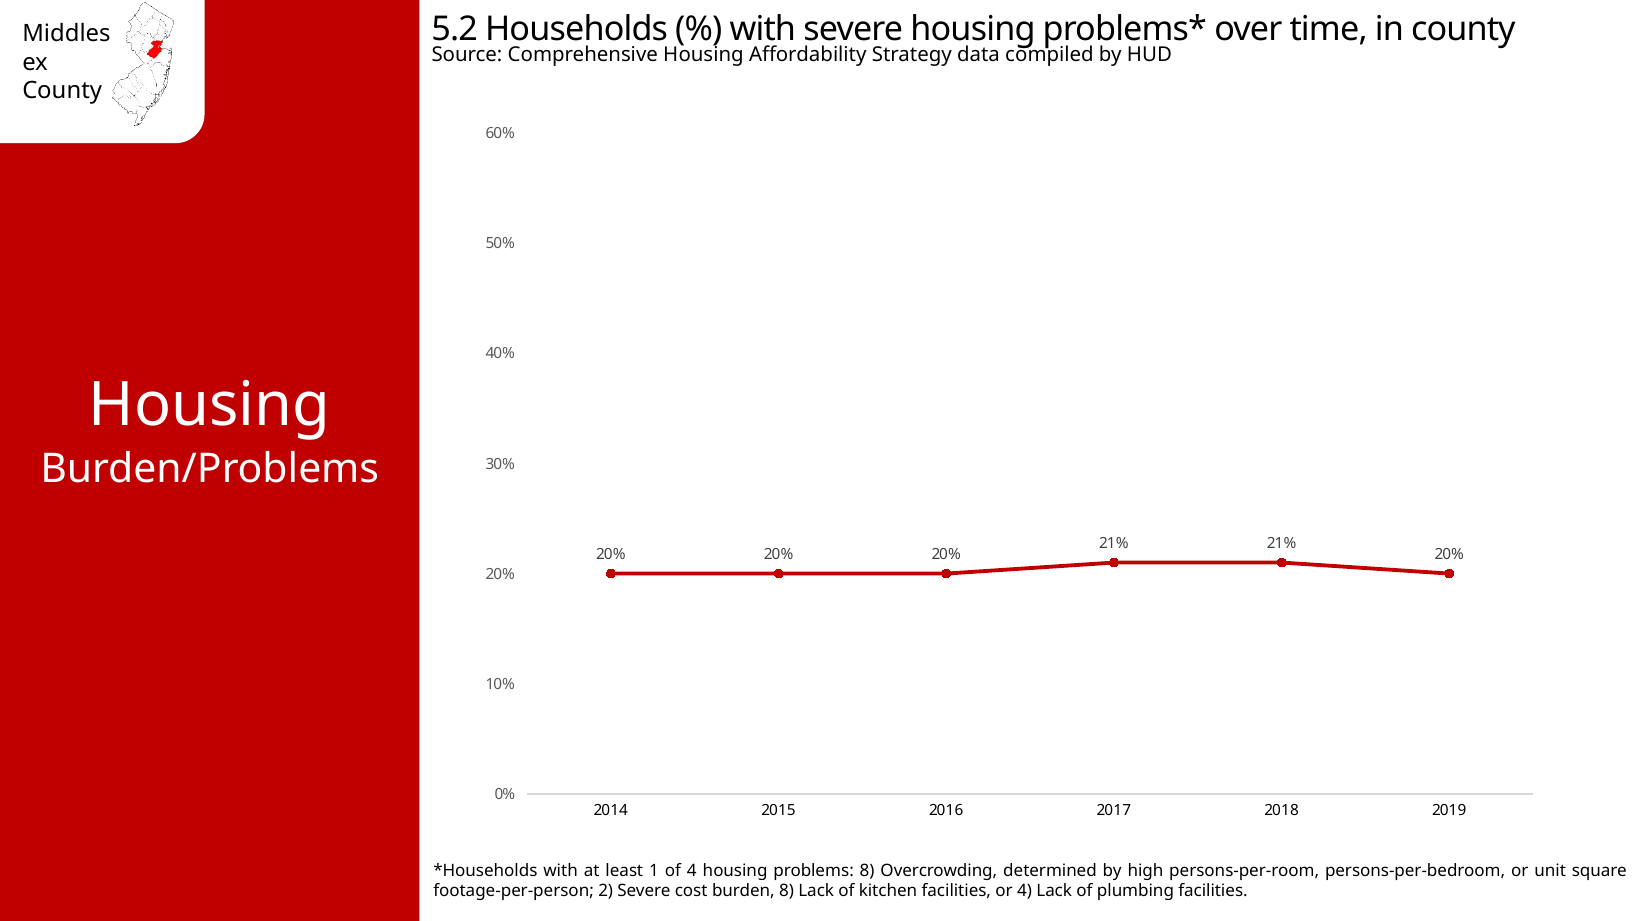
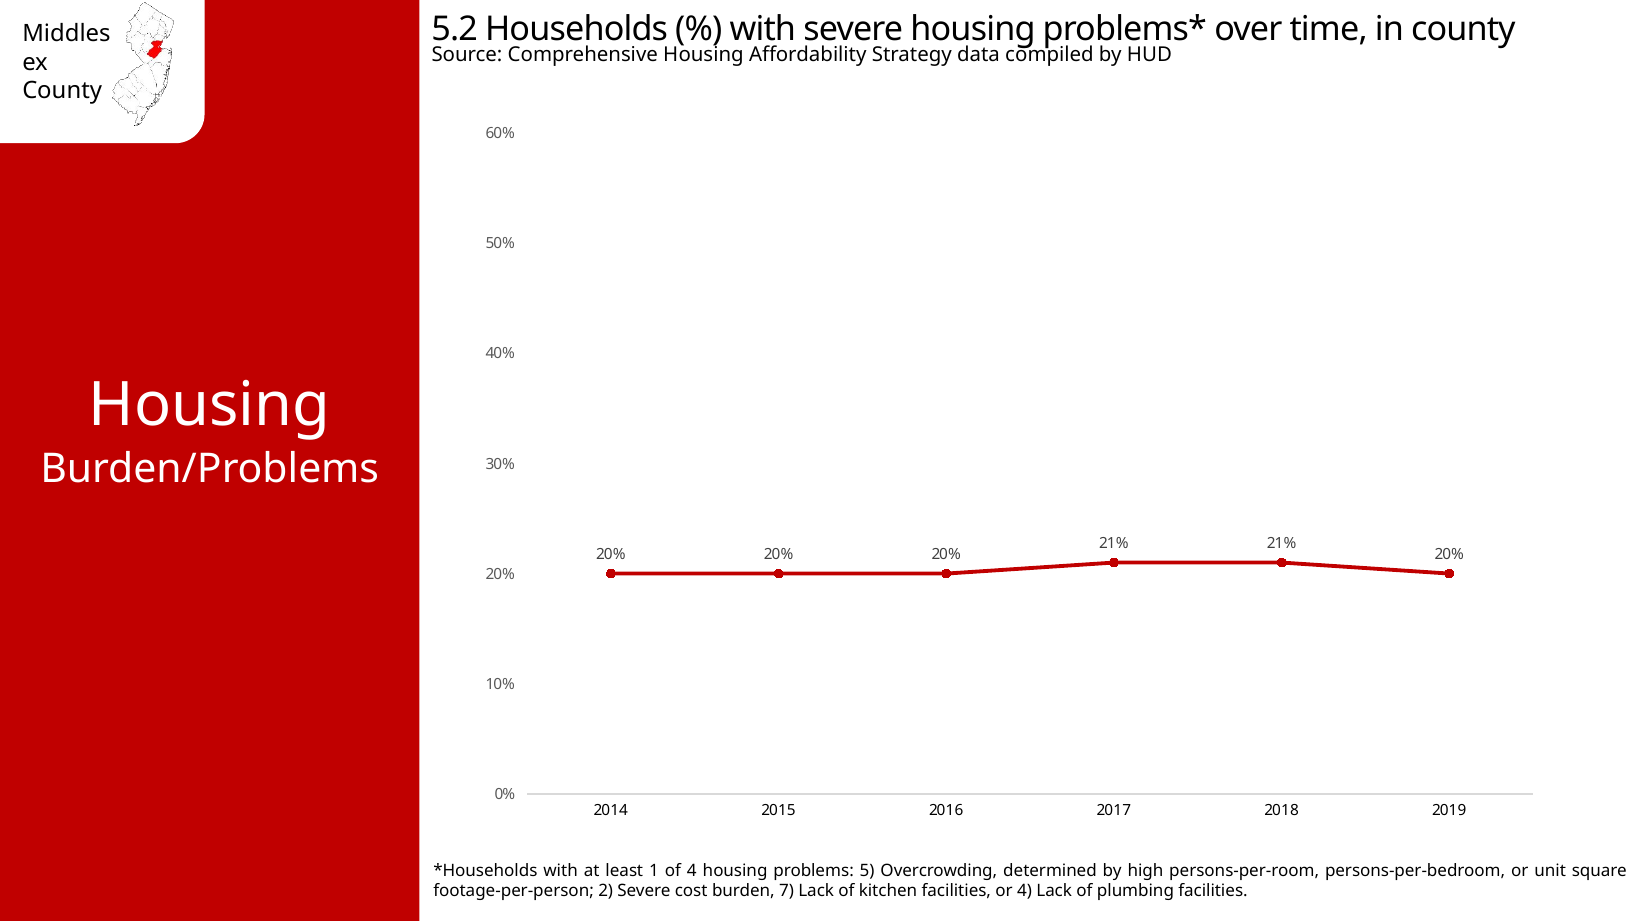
problems 8: 8 -> 5 (867, 871)
burden 8: 8 -> 7 (787, 891)
